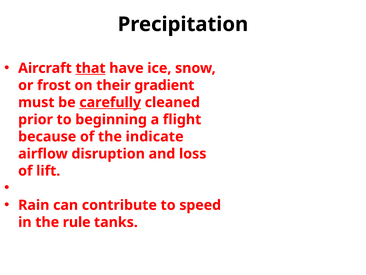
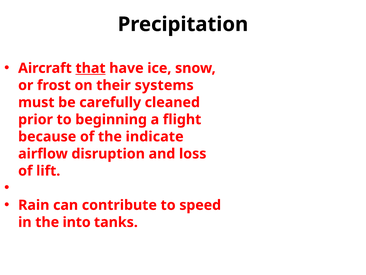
gradient: gradient -> systems (164, 85)
carefully underline: present -> none (110, 102)
rule: rule -> into (77, 222)
